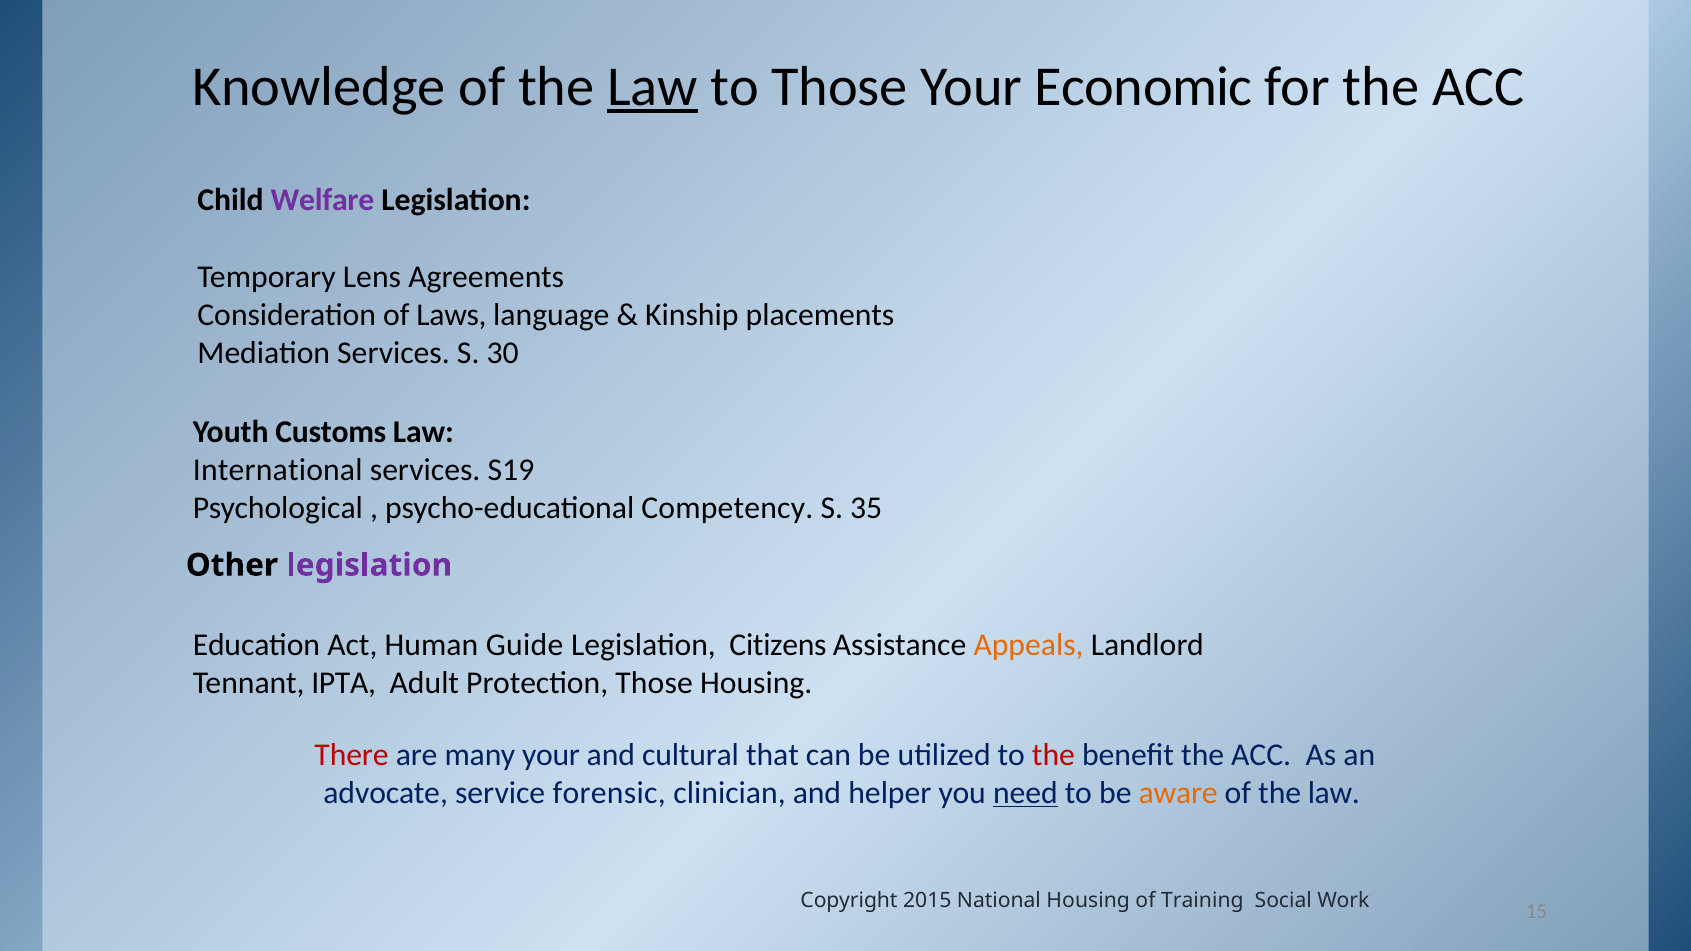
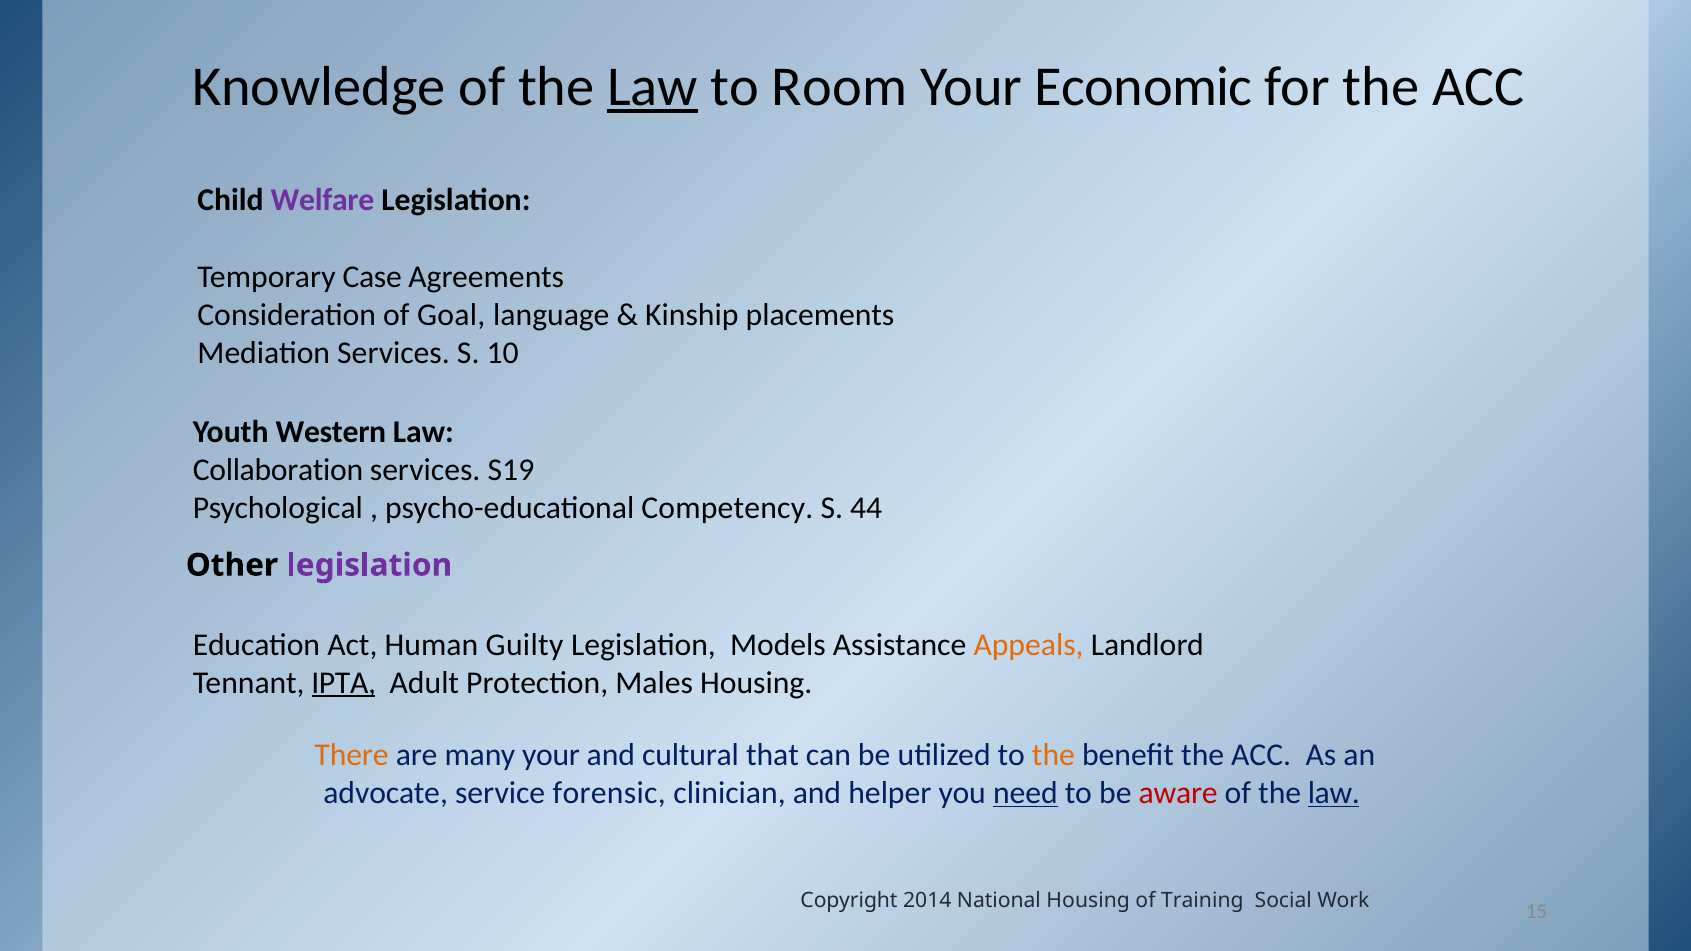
to Those: Those -> Room (839, 87)
Lens: Lens -> Case (372, 277)
Laws: Laws -> Goal (451, 315)
30: 30 -> 10 (503, 353)
Customs: Customs -> Western (331, 432)
International: International -> Collaboration (278, 470)
35: 35 -> 44 (866, 508)
Guide: Guide -> Guilty (525, 645)
Citizens: Citizens -> Models (778, 645)
IPTA underline: none -> present (344, 683)
Protection Those: Those -> Males (654, 683)
There colour: red -> orange (352, 755)
the colour: red -> orange (1053, 755)
aware colour: orange -> red (1178, 793)
law underline: none -> present (1334, 793)
2015: 2015 -> 2014 (927, 900)
